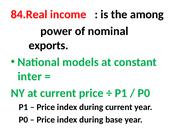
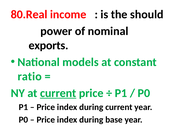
84.Real: 84.Real -> 80.Real (29, 14)
among: among -> should (147, 14)
inter: inter -> ratio (30, 77)
current underline: none -> present (58, 93)
